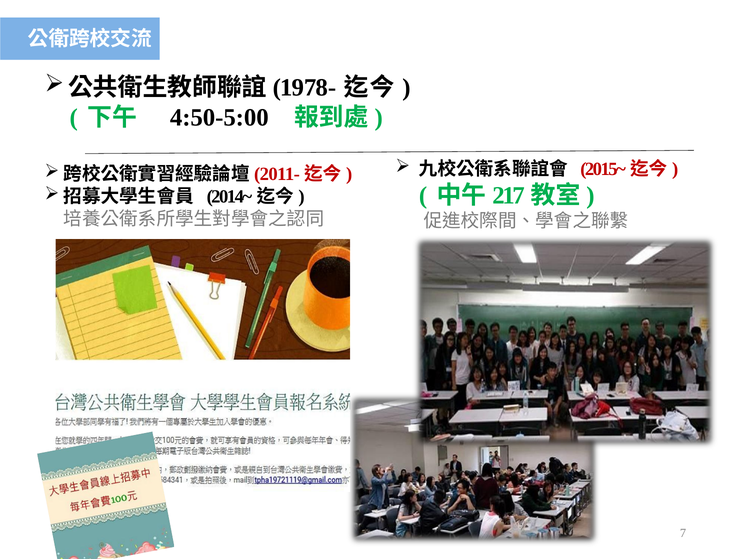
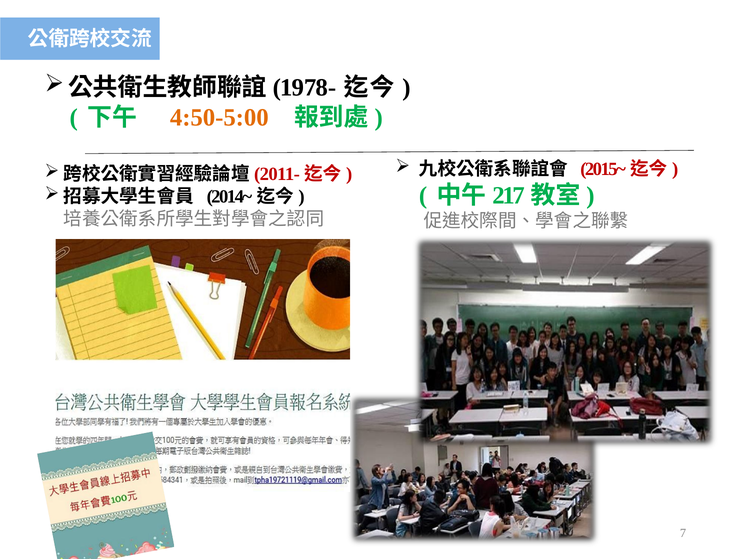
4:50-5:00 colour: black -> orange (219, 117)
